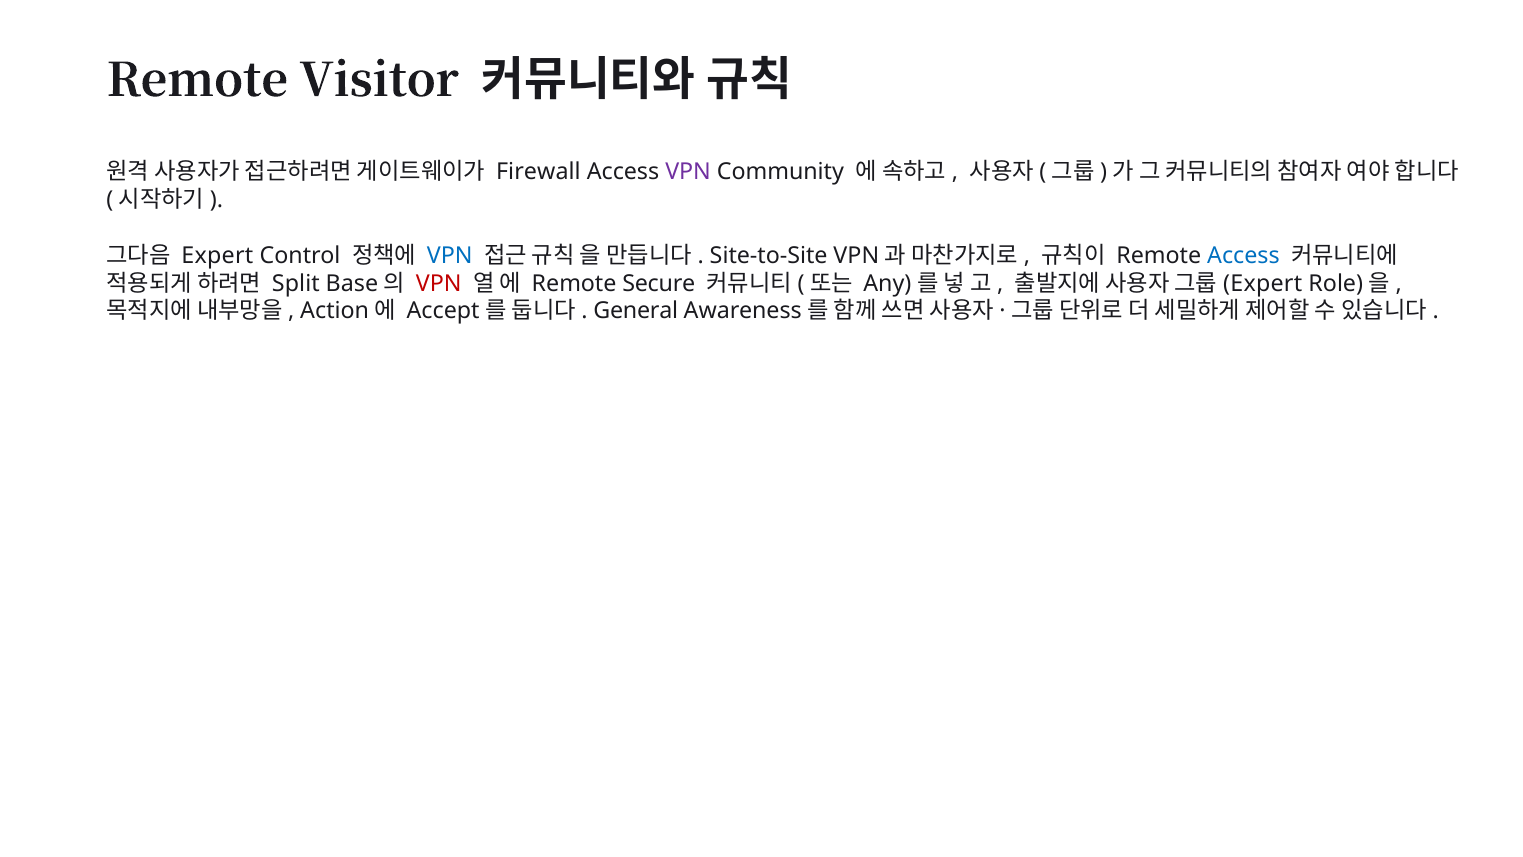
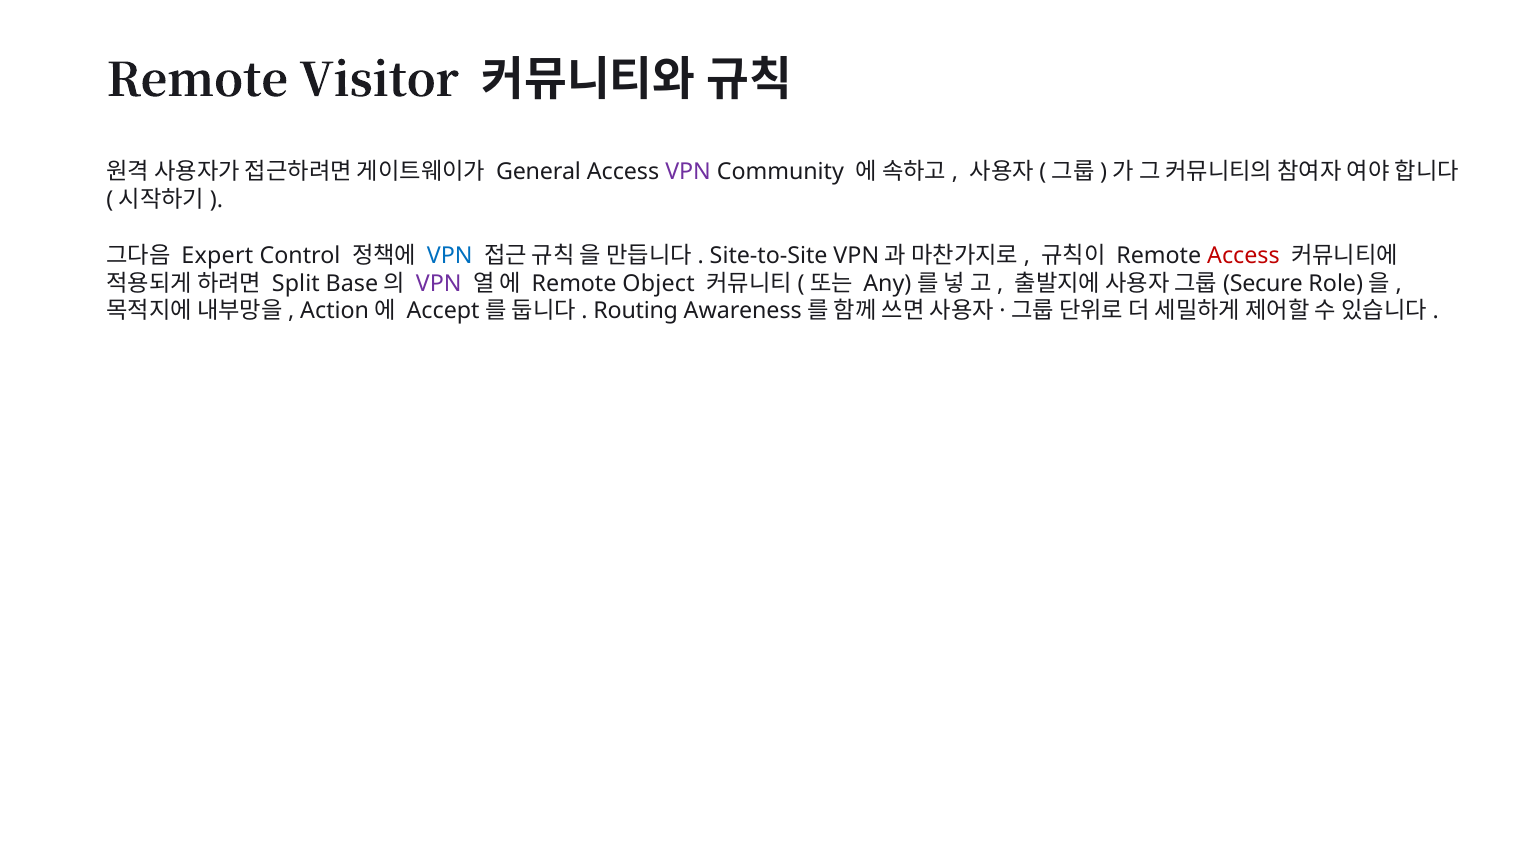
Firewall: Firewall -> General (539, 172)
Access colour: blue -> red (1243, 255)
VPN colour: red -> purple (439, 283)
Secure: Secure -> Object (659, 283)
Expert: Expert -> Secure (1263, 283)
General: General -> Routing (636, 311)
